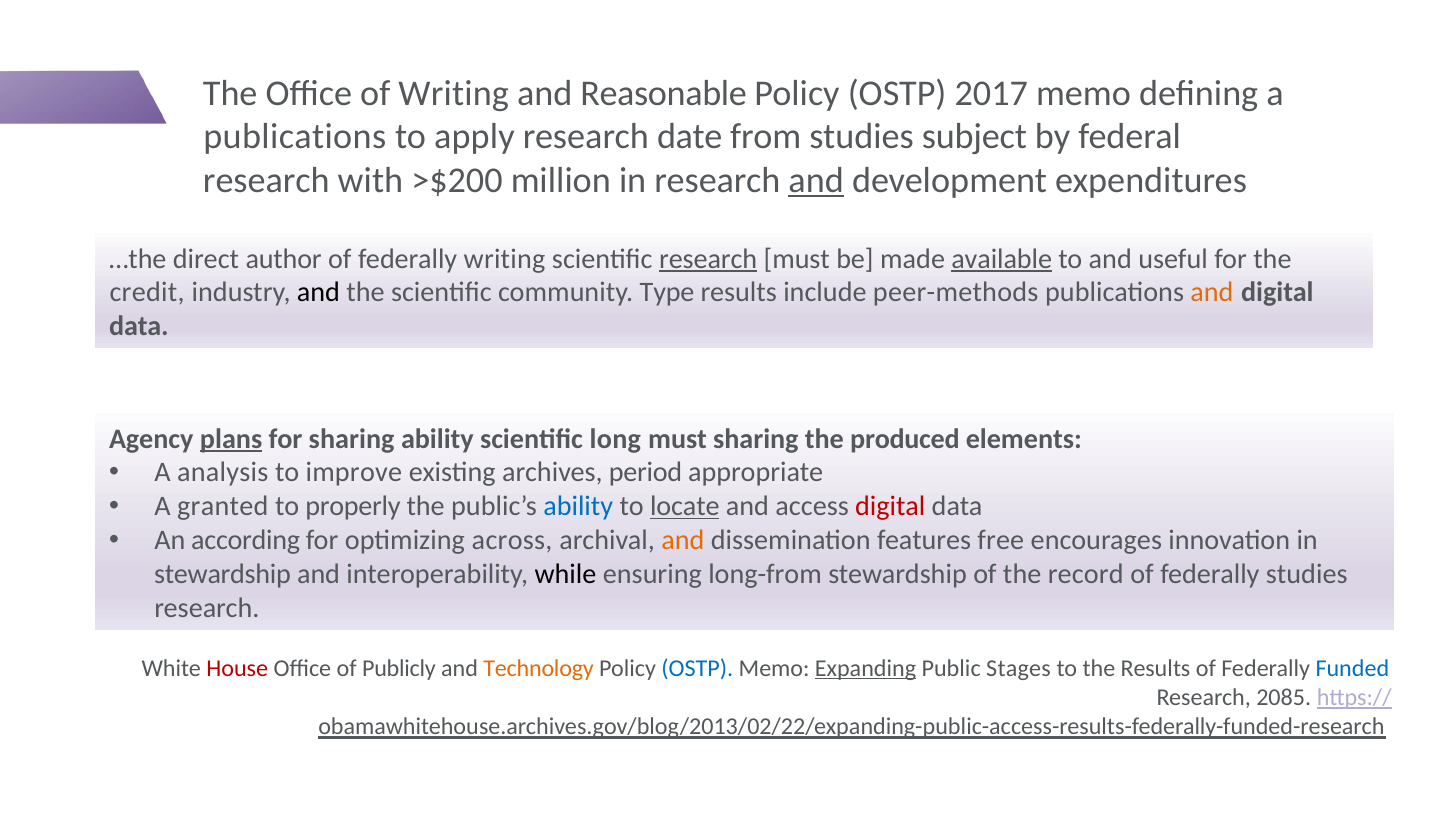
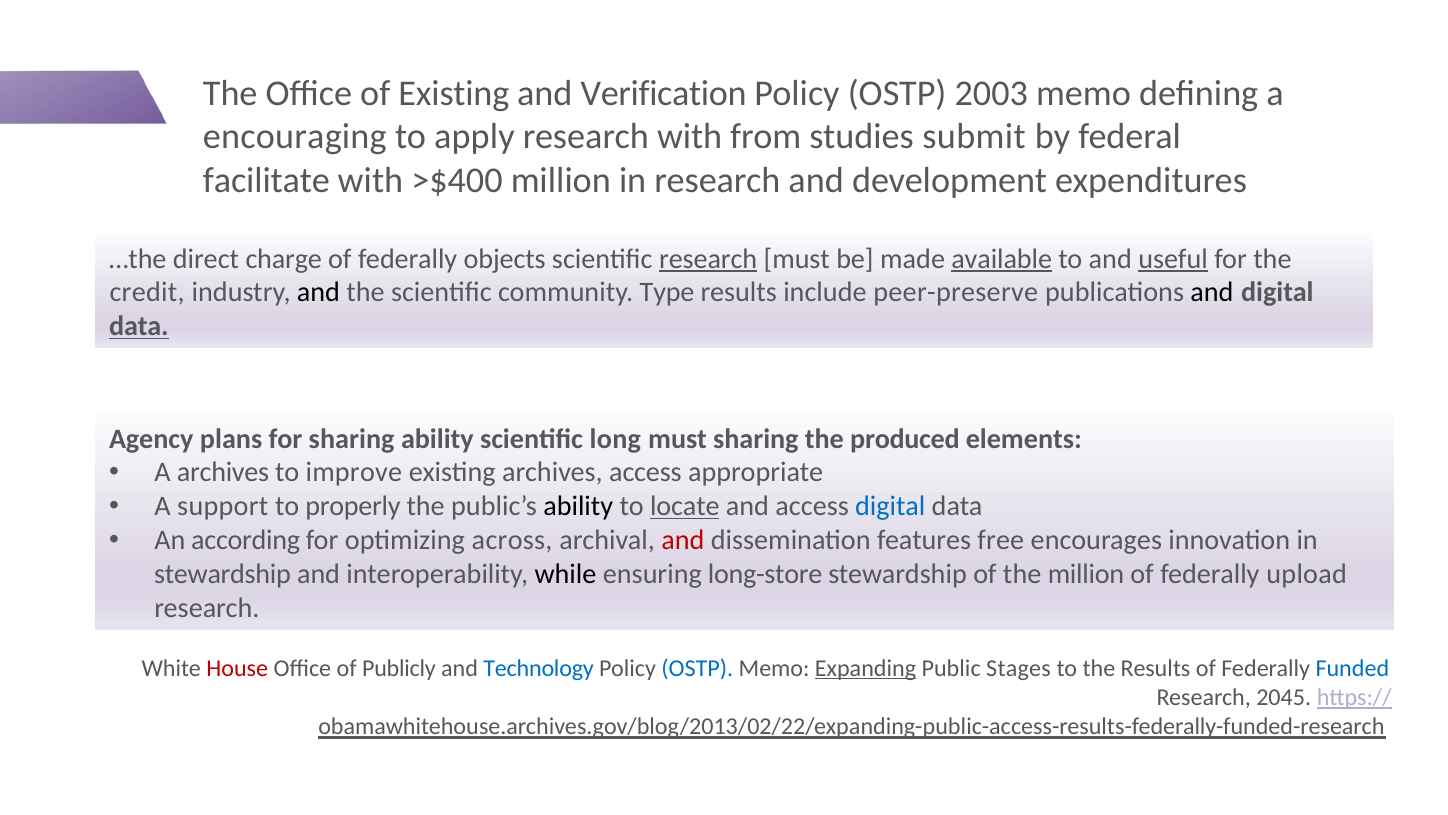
of Writing: Writing -> Existing (454, 93)
Reasonable: Reasonable -> Verification (664, 93)
2017: 2017 -> 2003 (991, 93)
publications: publications -> encouraging (295, 137)
research date: date -> with (690, 137)
subject: subject -> submit (974, 137)
research: research -> facilitate (266, 180)
>$200: >$200 -> >$400 (457, 180)
and underline: present -> none (816, 180)
author: author -> charge (284, 259)
federally writing: writing -> objects (505, 259)
useful underline: none -> present (1173, 259)
peer-methods: peer-methods -> peer-preserve (956, 292)
and colour: orange -> black (1212, 292)
data underline: none -> present (139, 326)
plans underline: present -> none (231, 439)
A analysis: analysis -> archives (223, 472)
archives period: period -> access (645, 472)
granted: granted -> support (223, 506)
ability colour: blue -> black (578, 506)
digital colour: red -> blue (890, 506)
and colour: orange -> red (683, 540)
long-from: long-from -> long-store (765, 574)
the record: record -> million (1086, 574)
federally studies: studies -> upload (1307, 574)
Technology colour: orange -> blue (539, 668)
2085: 2085 -> 2045 (1284, 697)
